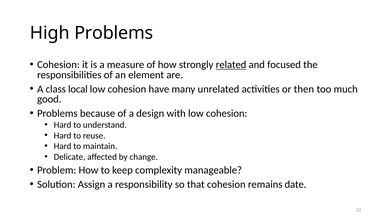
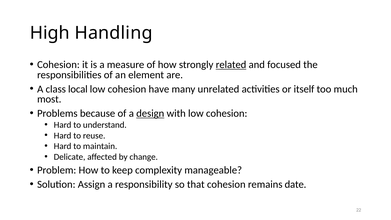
High Problems: Problems -> Handling (114, 33)
then: then -> itself (304, 89)
good: good -> most (49, 99)
design underline: none -> present (150, 113)
